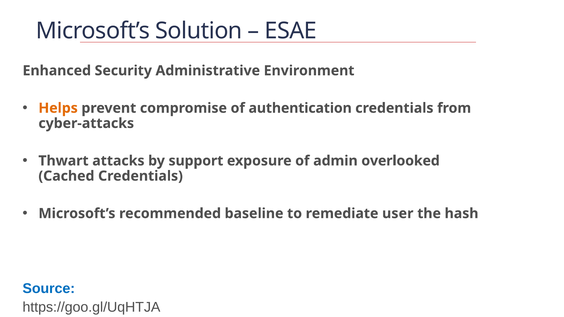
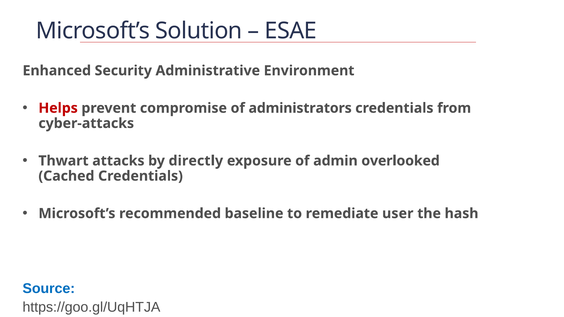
Helps colour: orange -> red (58, 108)
authentication: authentication -> administrators (300, 108)
support: support -> directly (196, 161)
